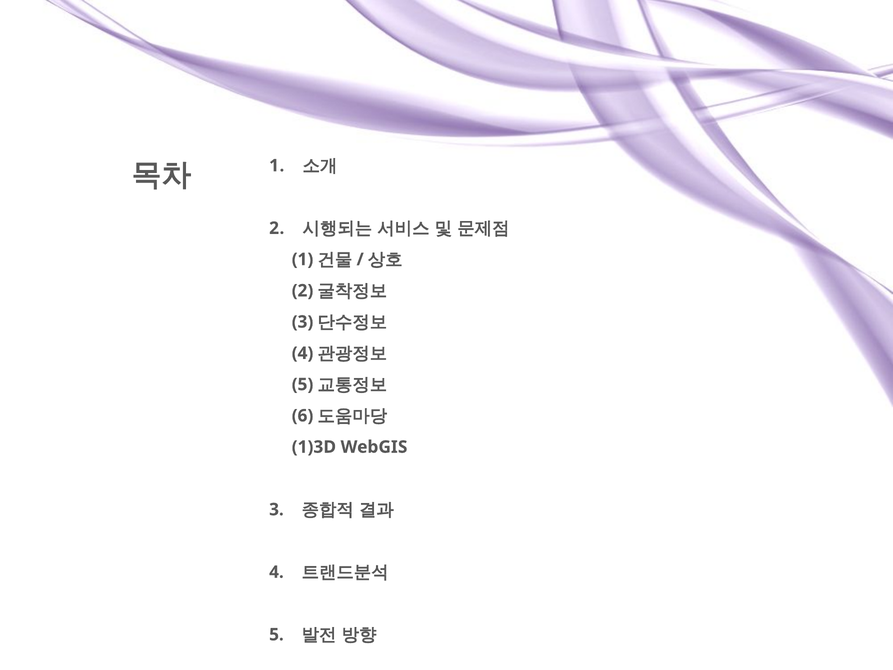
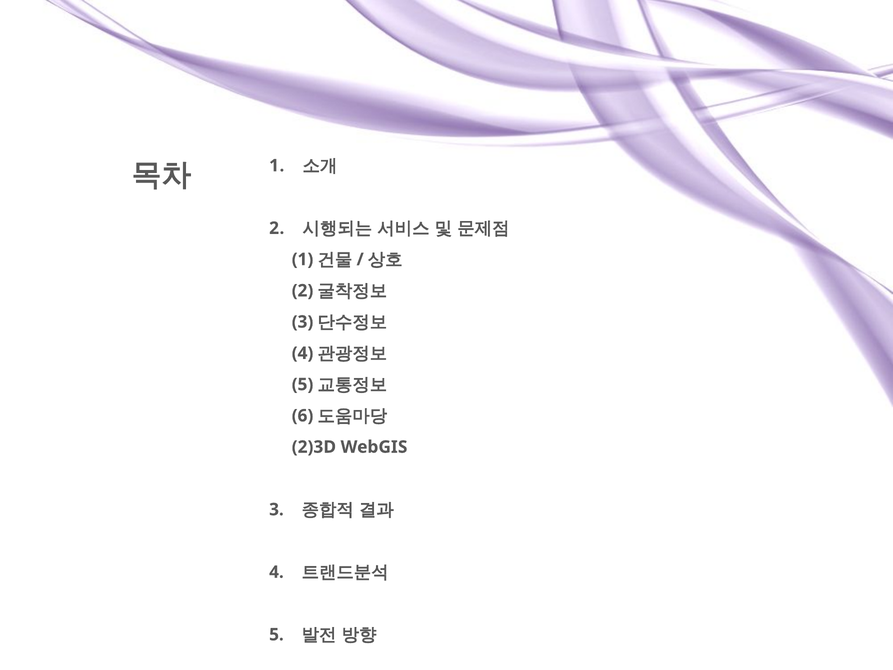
1)3D: 1)3D -> 2)3D (314, 447)
